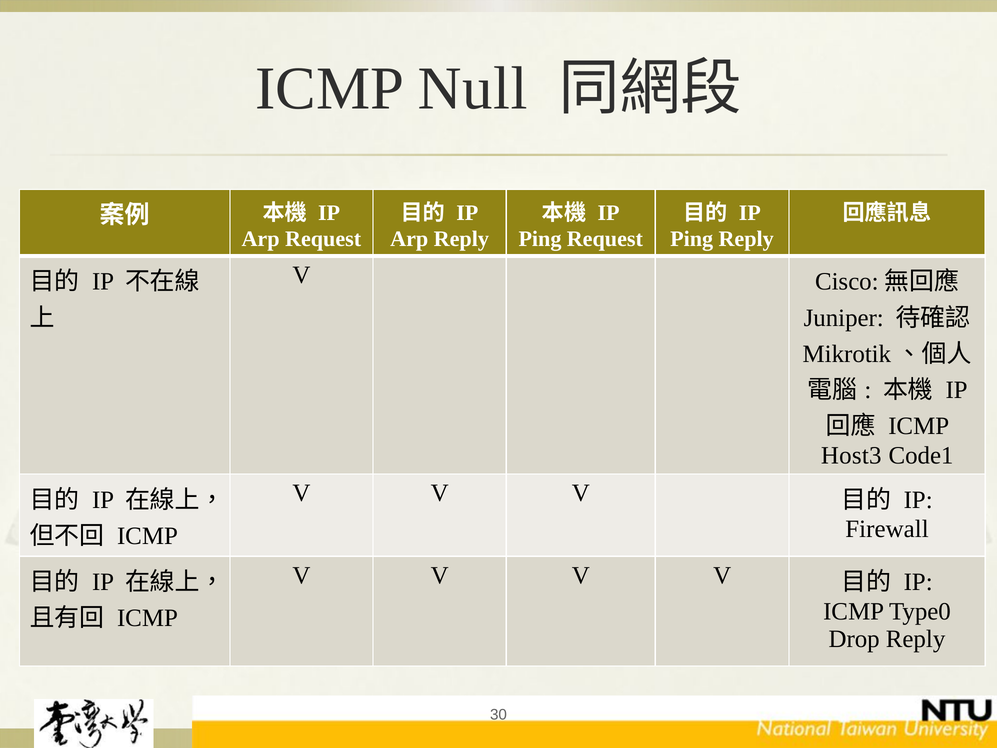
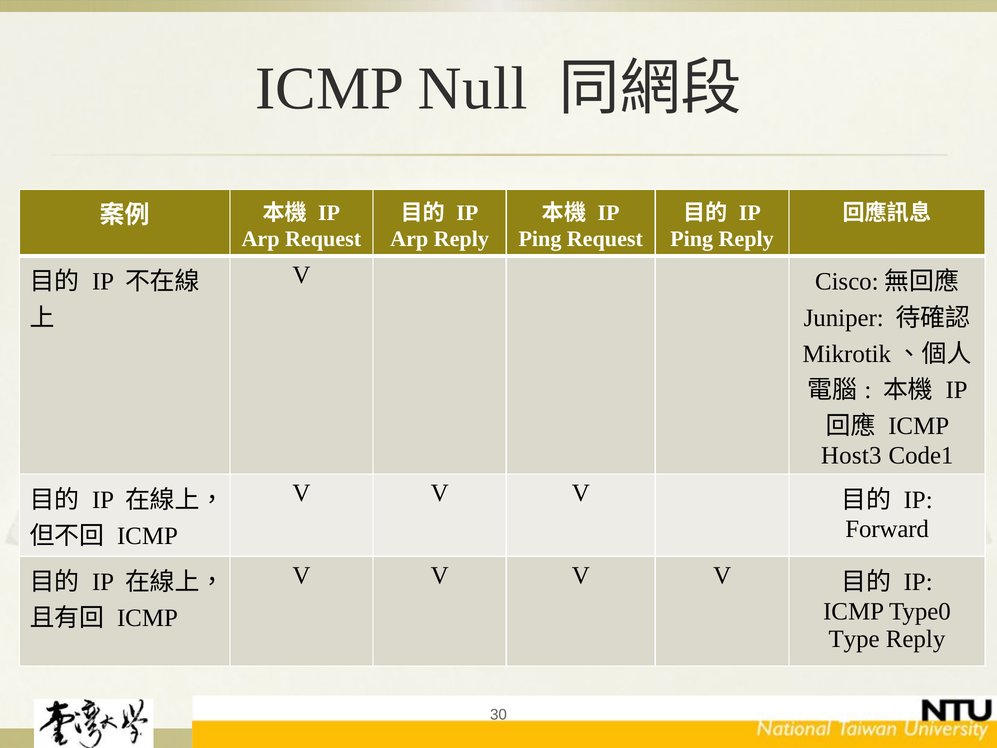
Firewall: Firewall -> Forward (887, 529)
Drop: Drop -> Type (854, 639)
